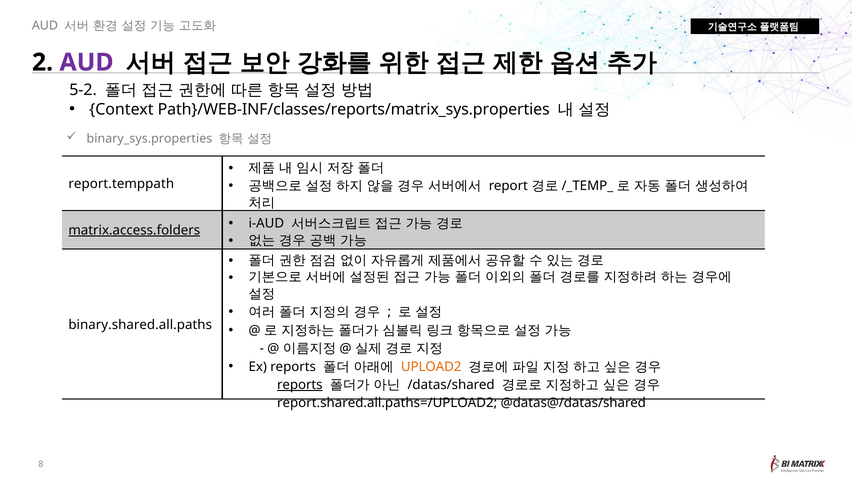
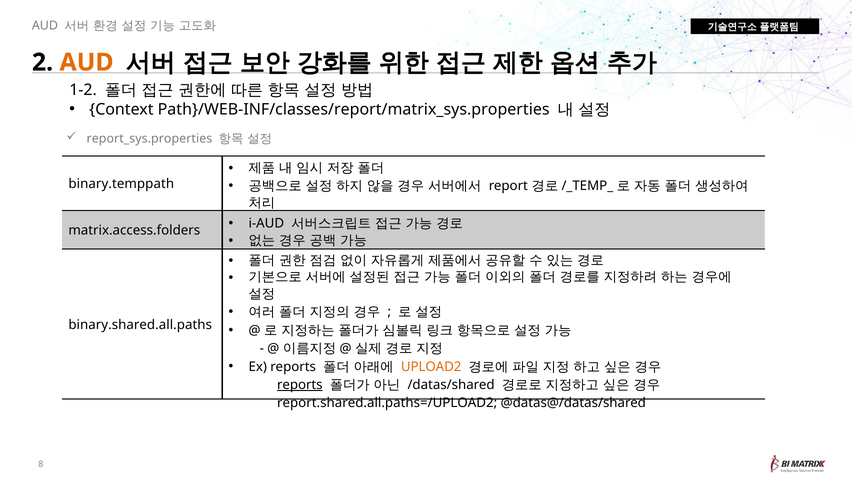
AUD colour: purple -> orange (87, 62)
5-2: 5-2 -> 1-2 (83, 90)
Path}/WEB-INF/classes/reports/matrix_sys.properties: Path}/WEB-INF/classes/reports/matrix_sys.properties -> Path}/WEB-INF/classes/report/matrix_sys.properties (354, 109)
binary_sys.properties: binary_sys.properties -> report_sys.properties (149, 139)
report.temppath: report.temppath -> binary.temppath (121, 184)
matrix.access.folders underline: present -> none (134, 231)
